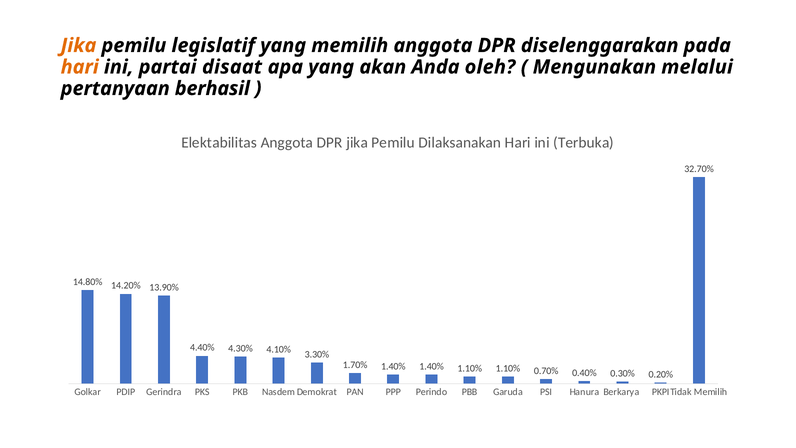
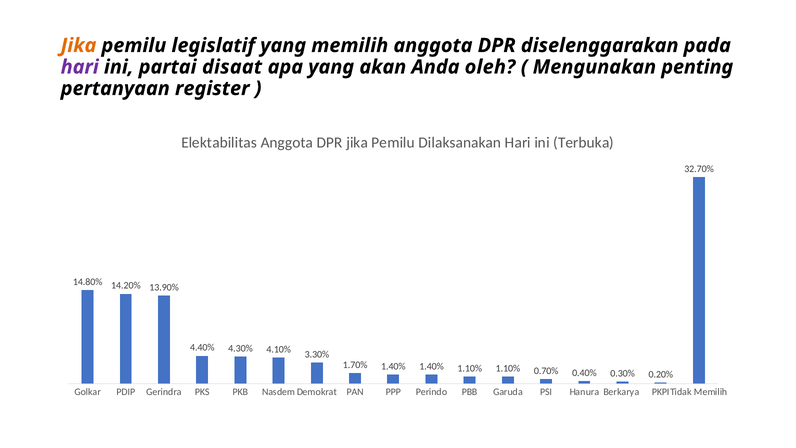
hari colour: orange -> purple (80, 67)
melalui: melalui -> penting (697, 67)
berhasil: berhasil -> register (212, 88)
